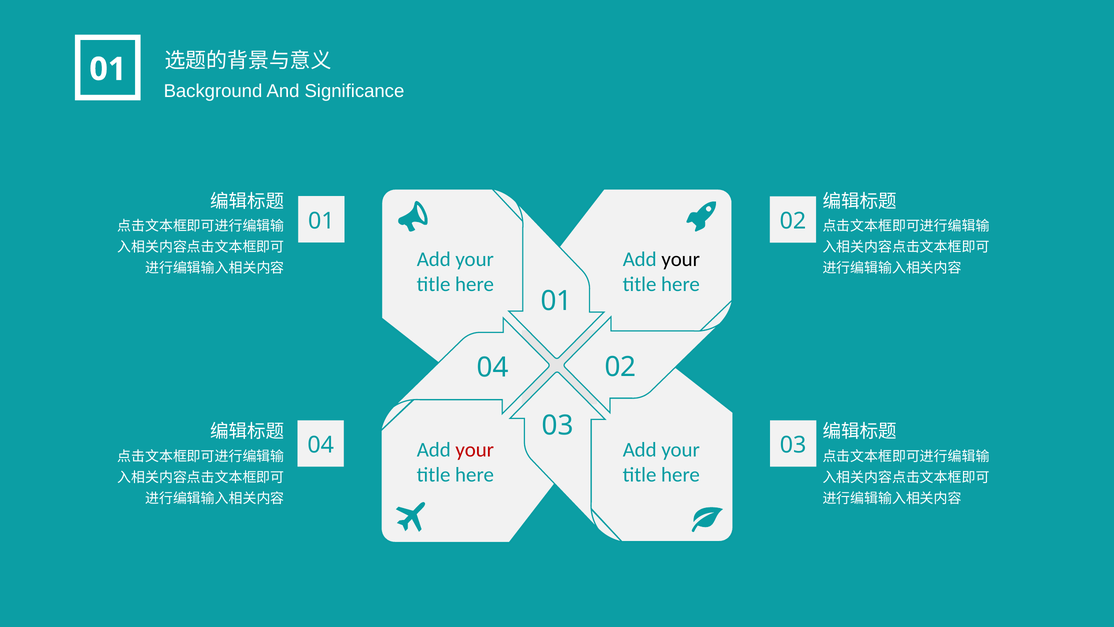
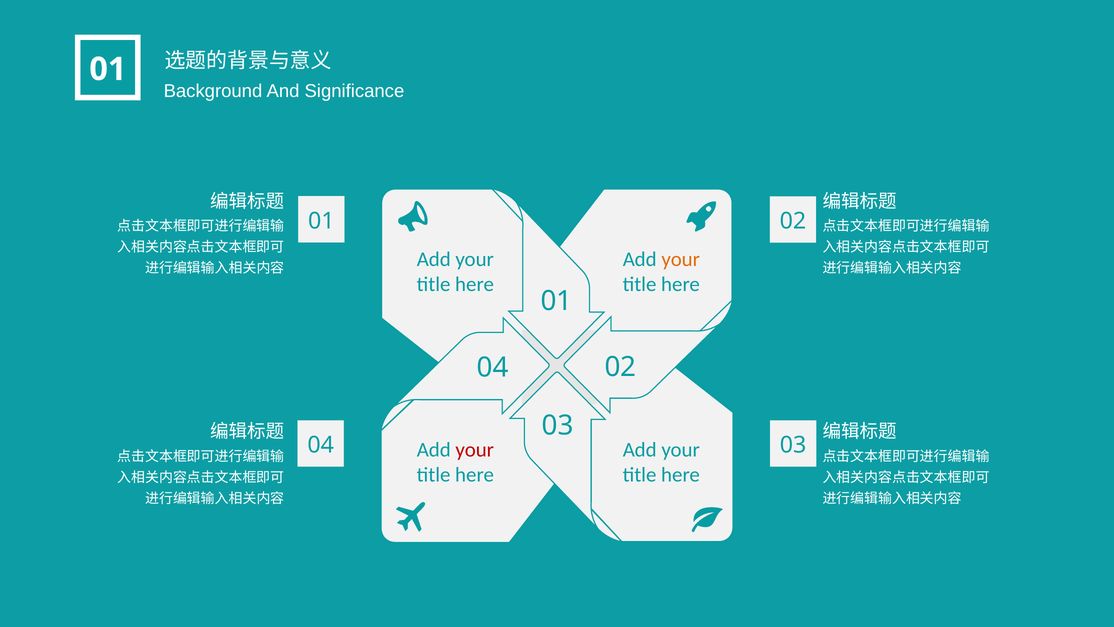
your colour: black -> orange (681, 259)
